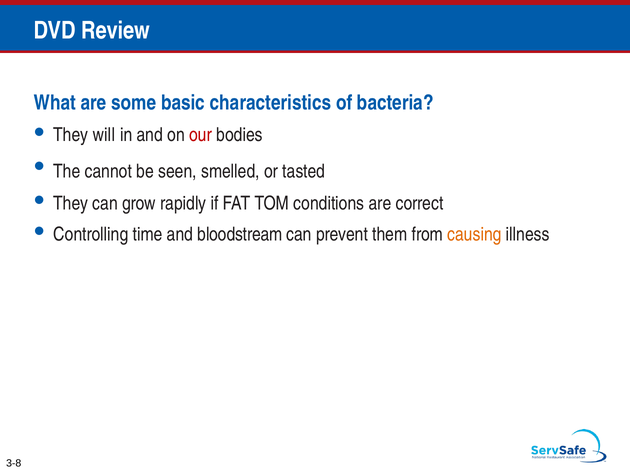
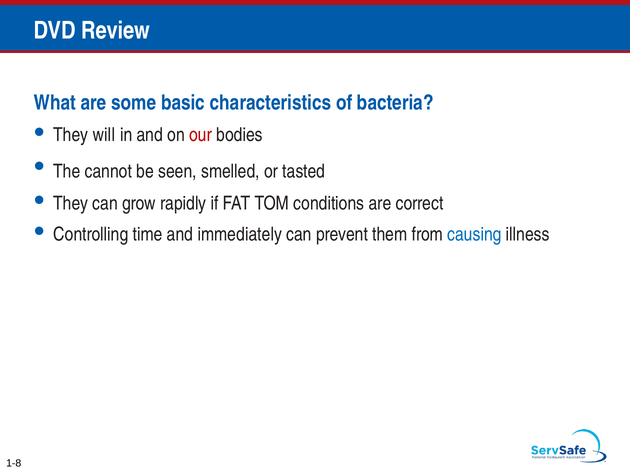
bloodstream: bloodstream -> immediately (240, 234)
causing colour: orange -> blue (474, 234)
3-8: 3-8 -> 1-8 (14, 464)
